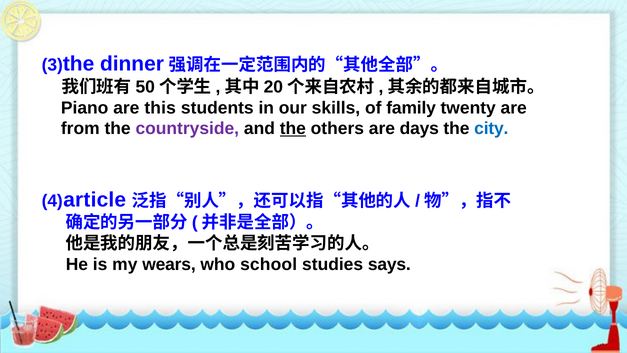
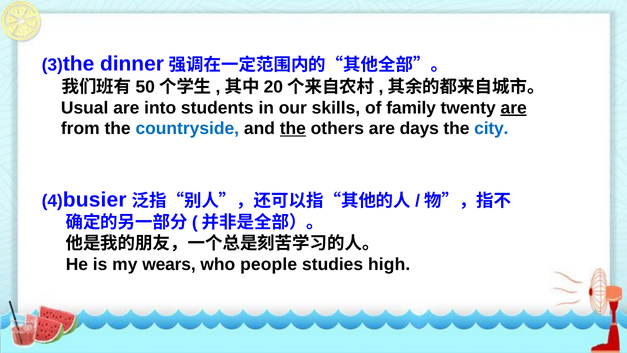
Piano: Piano -> Usual (85, 108)
this: this -> into (160, 108)
are underline: none -> present (514, 108)
countryside colour: purple -> blue (187, 129)
article: article -> busier (95, 200)
school: school -> people (269, 264)
says: says -> high (389, 264)
